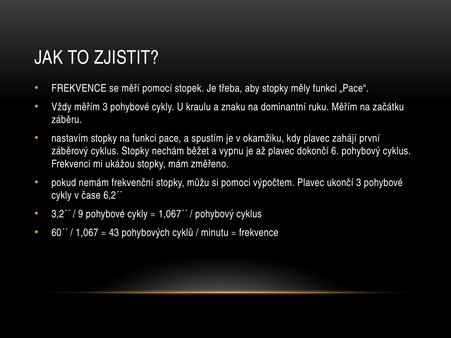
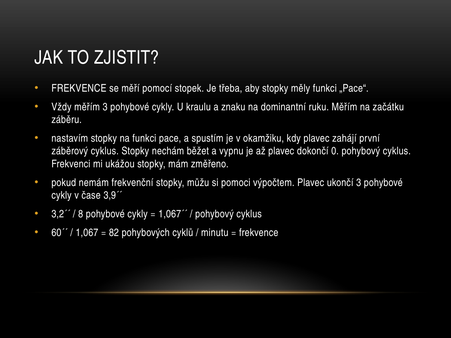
6: 6 -> 0 (335, 151)
6,2´´: 6,2´´ -> 3,9´´ (113, 195)
9: 9 -> 8 (81, 214)
43: 43 -> 82 (114, 233)
